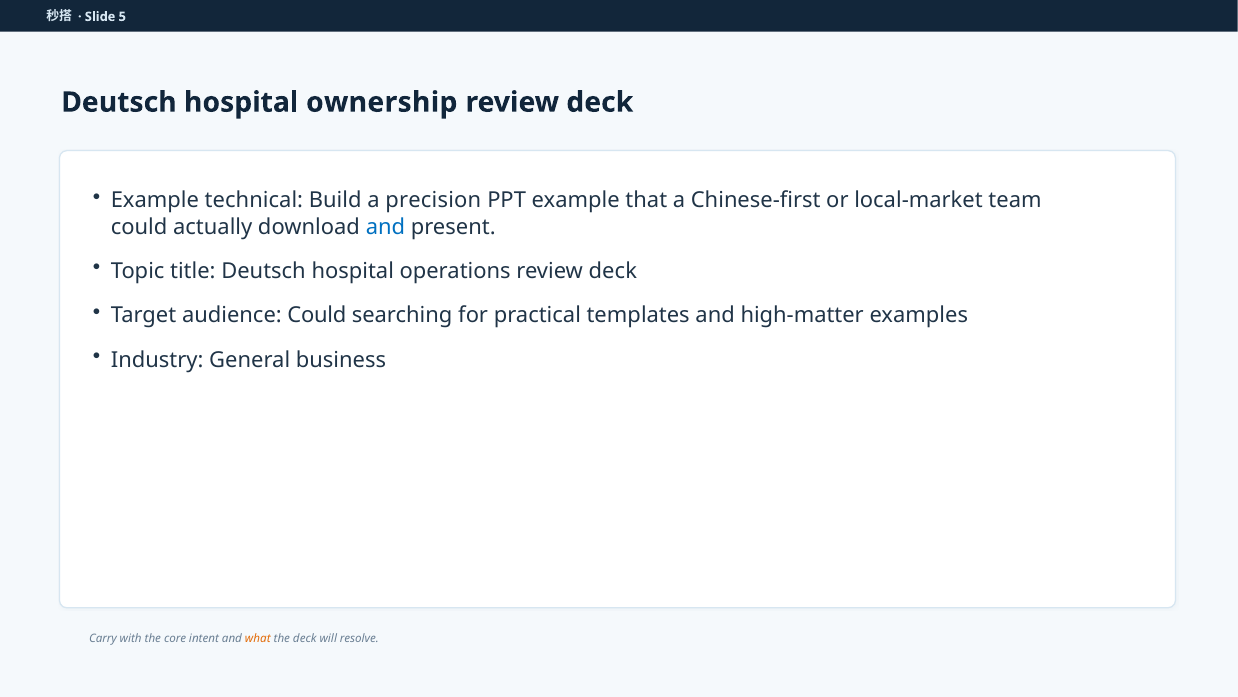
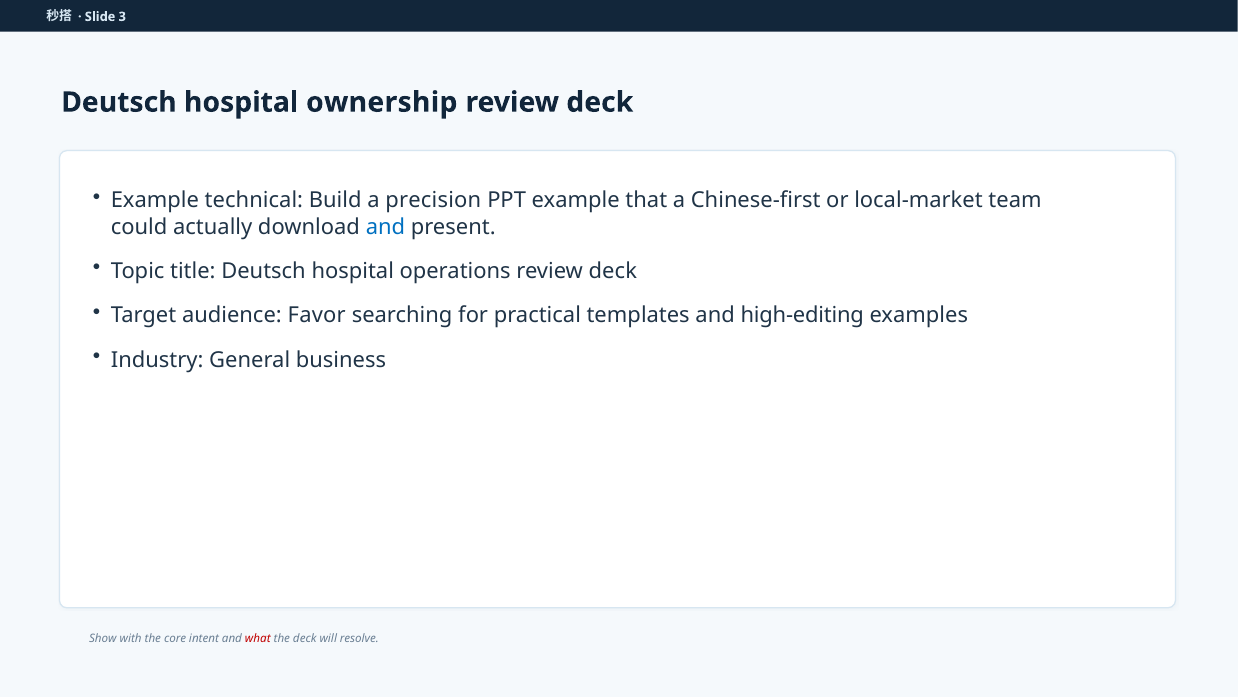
5: 5 -> 3 (122, 17)
audience Could: Could -> Favor (317, 315)
high-matter: high-matter -> high-editing (802, 315)
Carry: Carry -> Show (103, 638)
what colour: orange -> red (258, 638)
